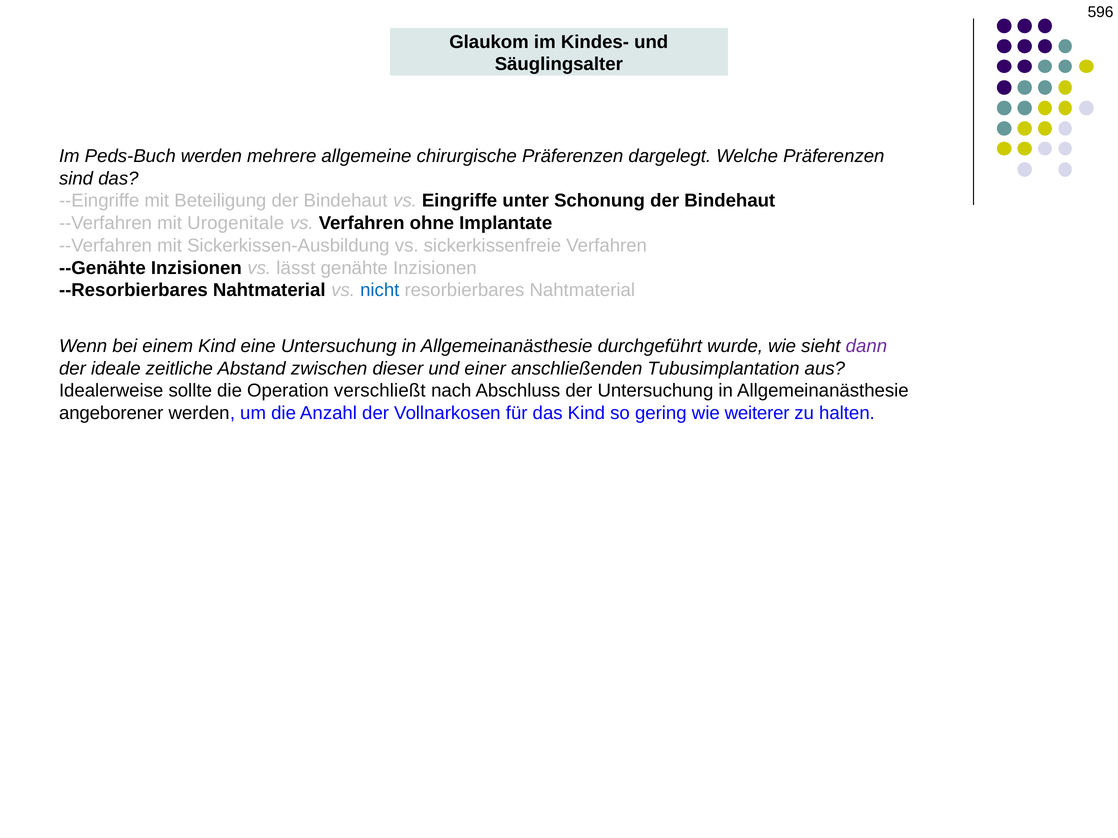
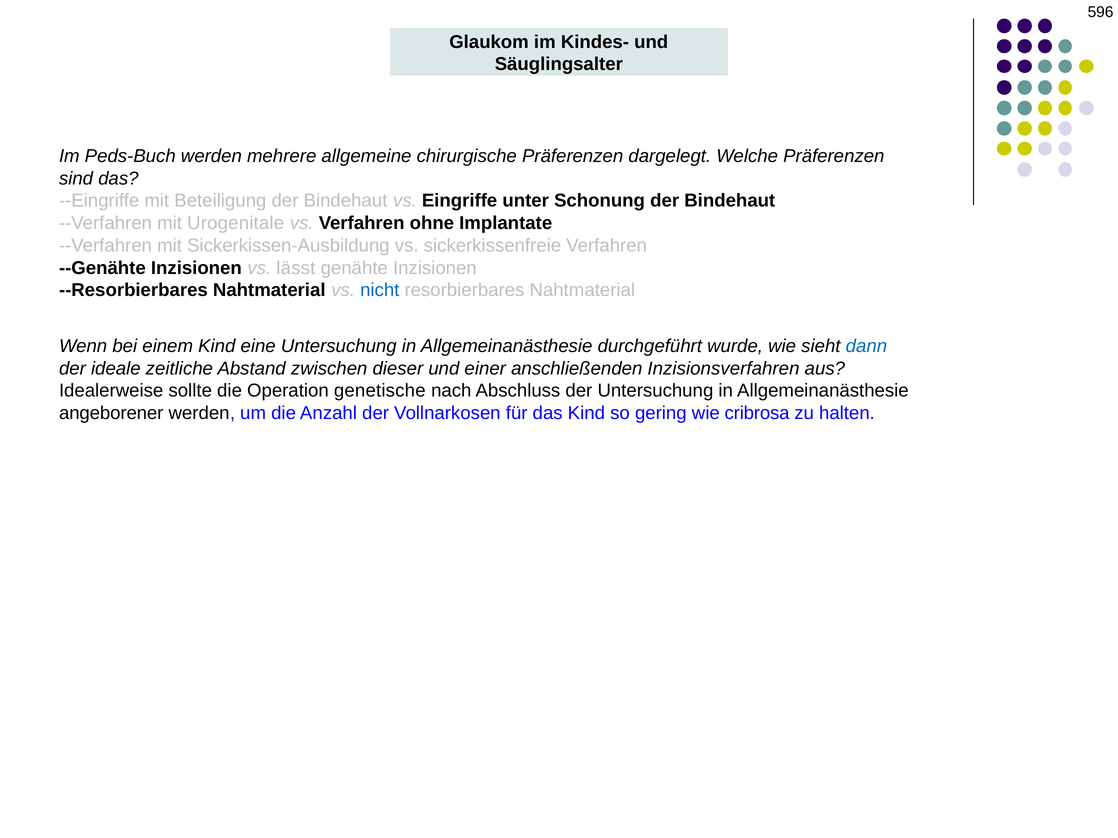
dann colour: purple -> blue (866, 346)
Tubusimplantation: Tubusimplantation -> Inzisionsverfahren (723, 369)
verschließt: verschließt -> genetische (380, 391)
weiterer: weiterer -> cribrosa (757, 413)
